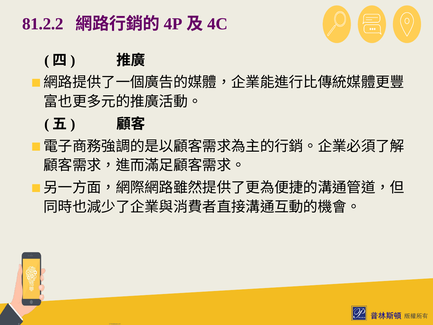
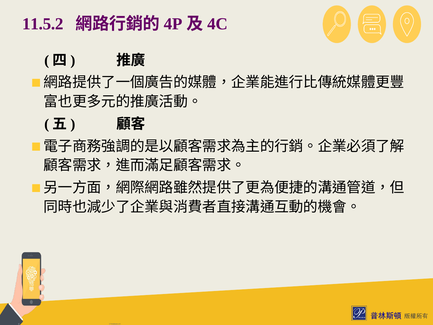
81.2.2: 81.2.2 -> 11.5.2 (43, 24)
